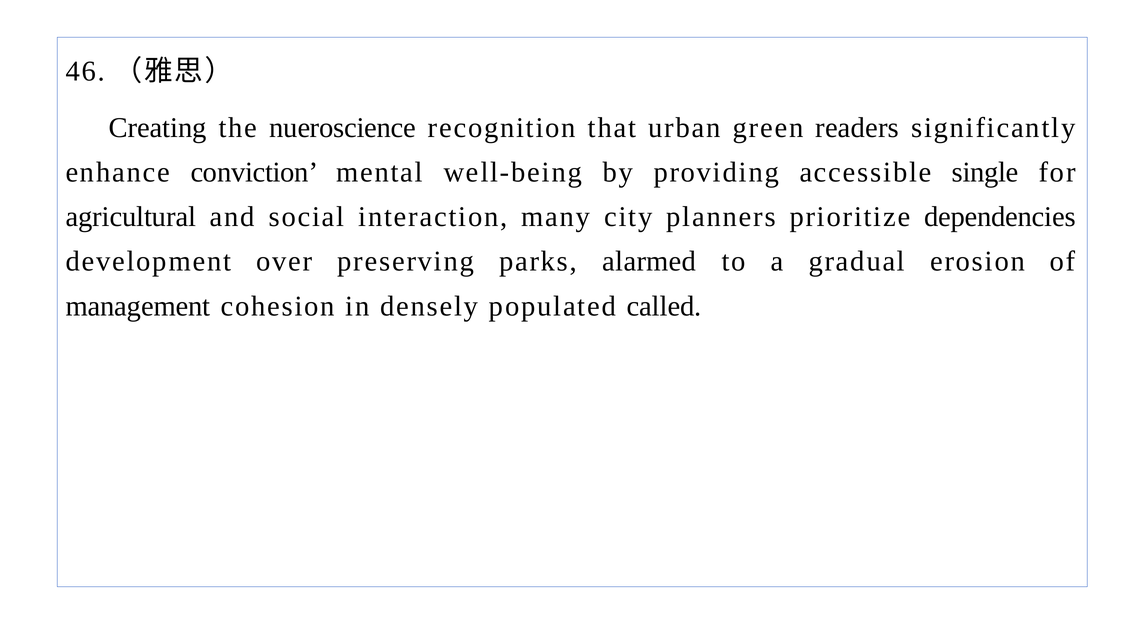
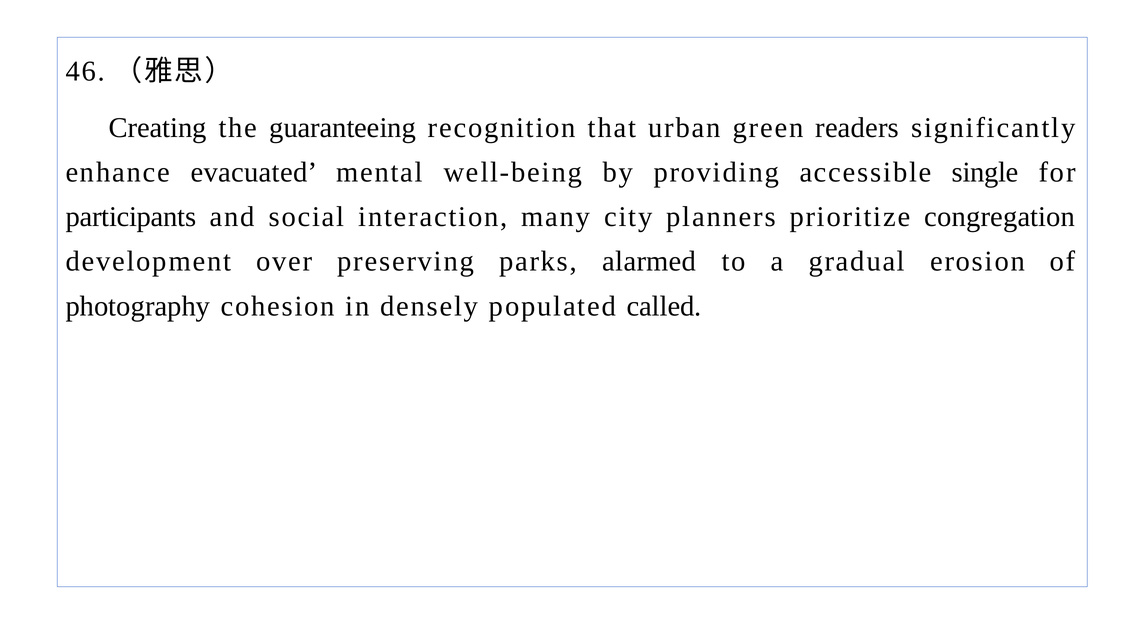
nueroscience: nueroscience -> guaranteeing (343, 128)
conviction: conviction -> evacuated (254, 172)
agricultural: agricultural -> participants (131, 217)
dependencies: dependencies -> congregation (1000, 217)
management: management -> photography (138, 306)
